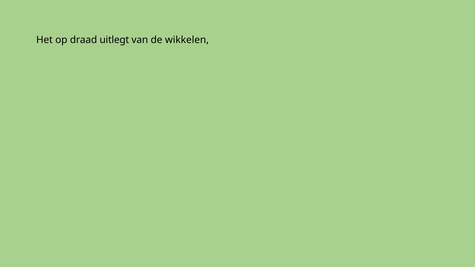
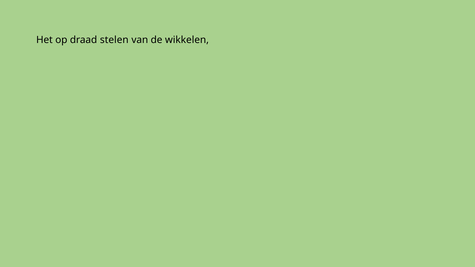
uitlegt: uitlegt -> stelen (114, 40)
